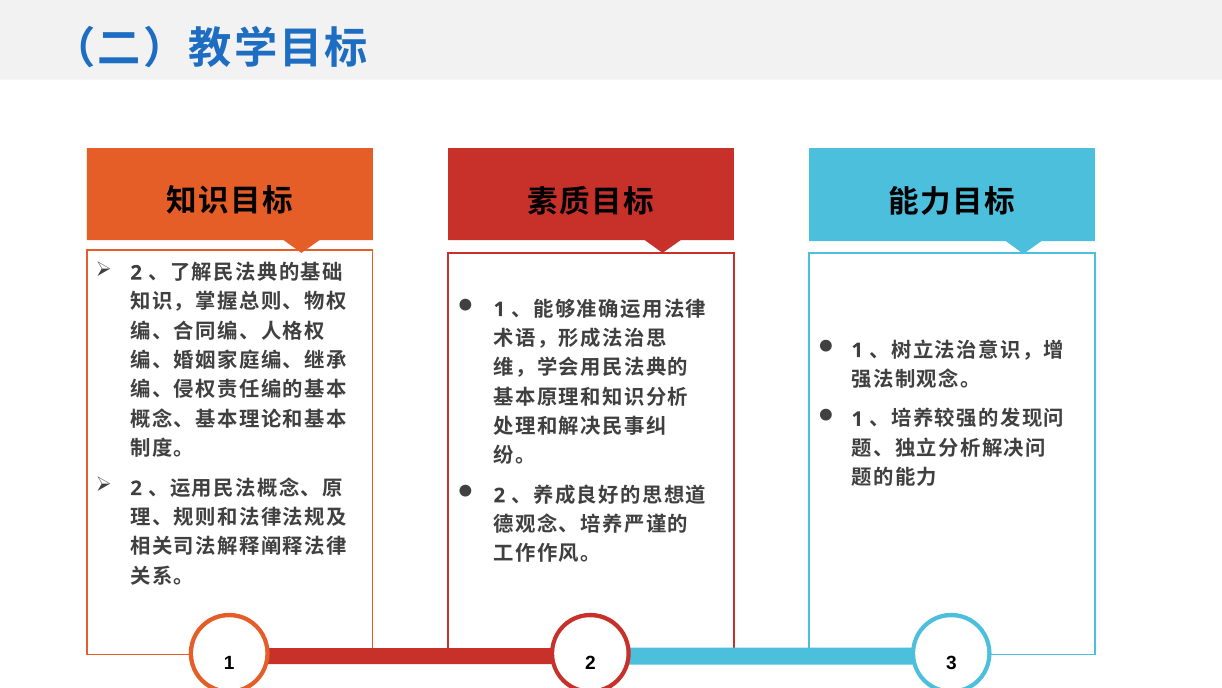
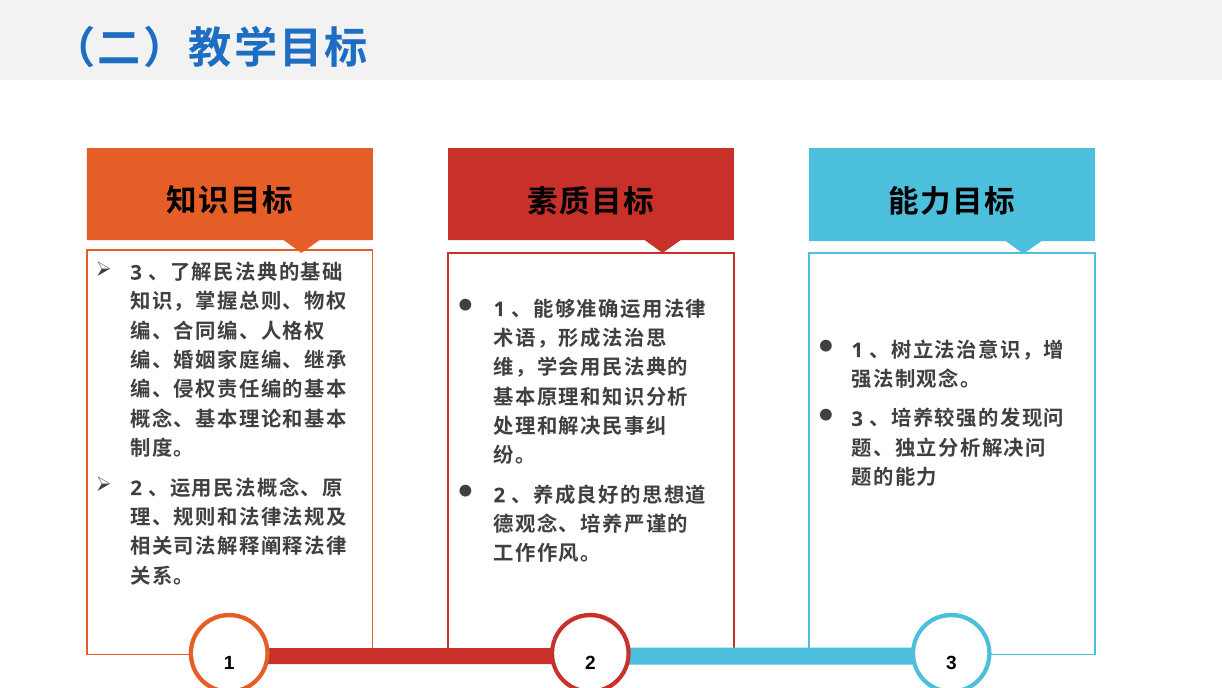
2: 2 -> 3 (136, 273)
1: 1 -> 3 (857, 419)
